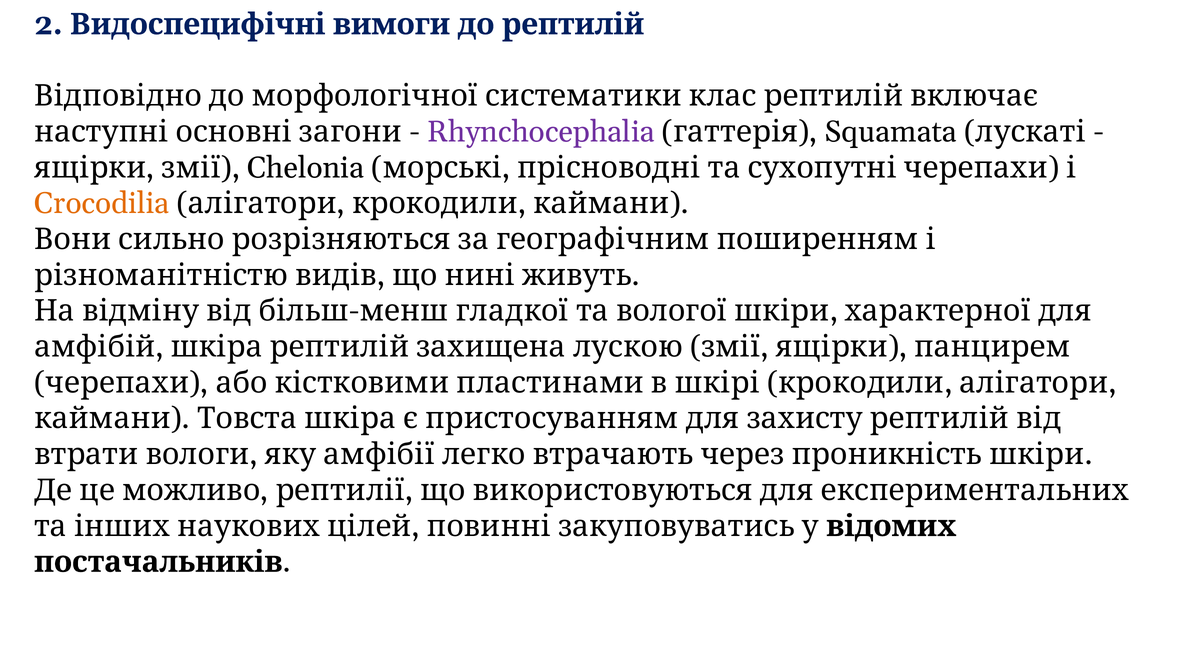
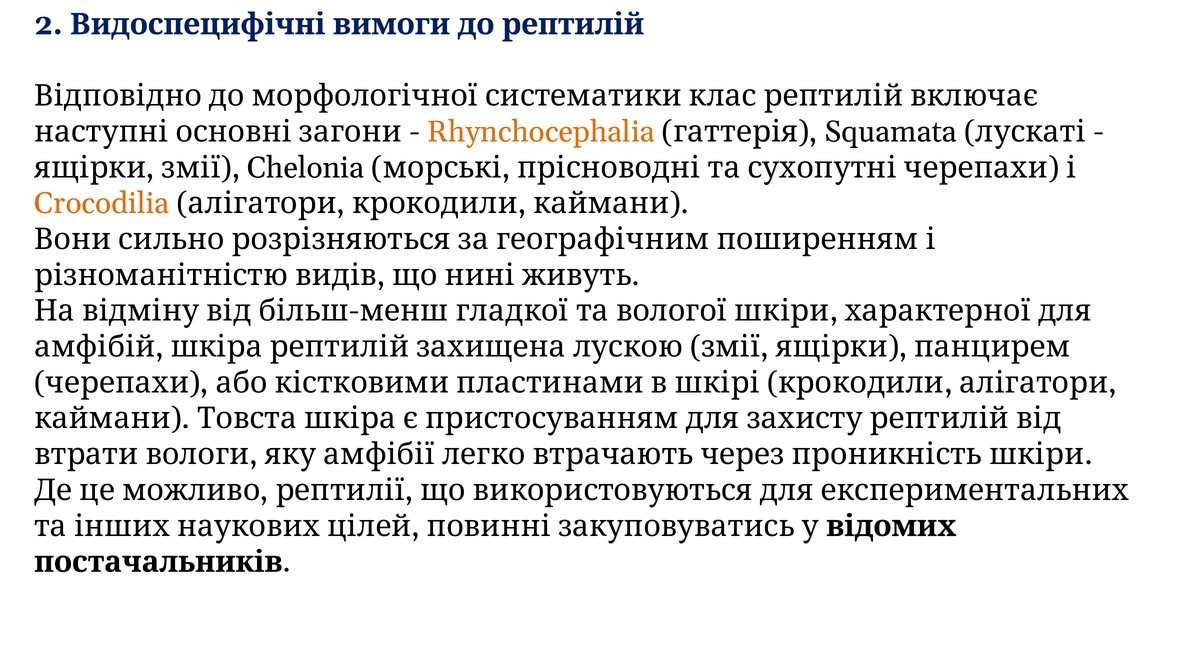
Rhynchocephalia colour: purple -> orange (541, 132)
